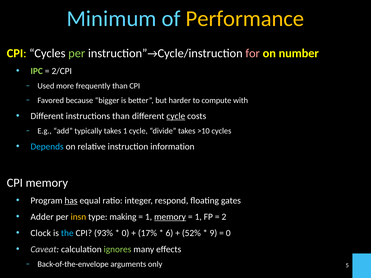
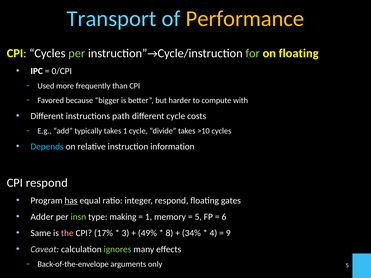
Minimum: Minimum -> Transport (112, 19)
for colour: pink -> light green (253, 53)
on number: number -> floating (299, 53)
IPC colour: light green -> white (37, 71)
2/CPI: 2/CPI -> 0/CPI (62, 71)
instructions than: than -> path (121, 116)
cycle underline: present -> none (176, 116)
CPI memory: memory -> respond (47, 183)
insn colour: yellow -> light green (78, 217)
memory underline: present -> none (170, 217)
1: 1 -> 5 (198, 217)
2: 2 -> 6 (224, 217)
Clock: Clock -> Same (41, 233)
the colour: light blue -> pink (67, 233)
93%: 93% -> 17% (104, 233)
0: 0 -> 3 (125, 233)
17%: 17% -> 49% (147, 233)
6: 6 -> 8 (169, 233)
52%: 52% -> 34% (191, 233)
9: 9 -> 4 (213, 233)
0: 0 -> 9 (228, 233)
